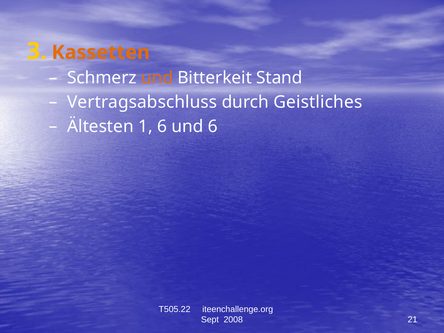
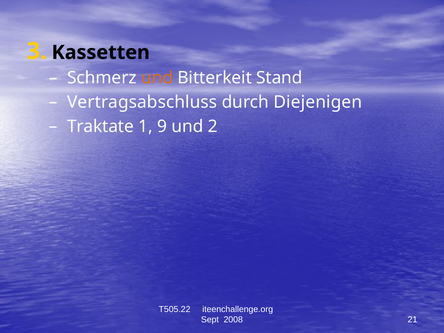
Kassetten colour: orange -> black (101, 52)
Geistliches: Geistliches -> Diejenigen (318, 102)
Ältesten: Ältesten -> Traktate (100, 126)
1 6: 6 -> 9 (162, 126)
und 6: 6 -> 2 (213, 126)
